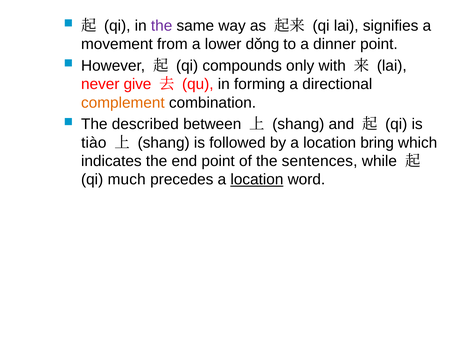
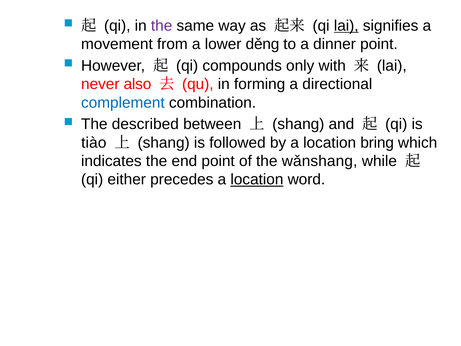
lai underline: none -> present (346, 26)
dǒng: dǒng -> děng (262, 44)
give: give -> also (137, 84)
complement colour: orange -> blue (123, 103)
sentences: sentences -> wǎnshang (320, 161)
much: much -> either (127, 179)
